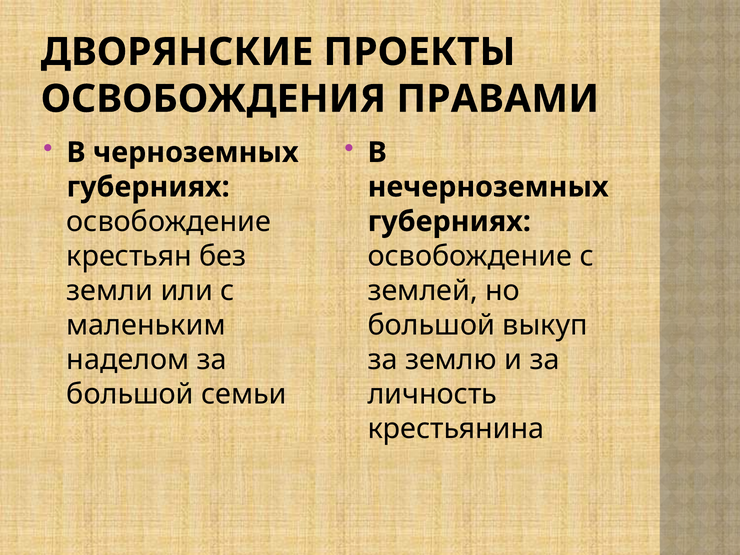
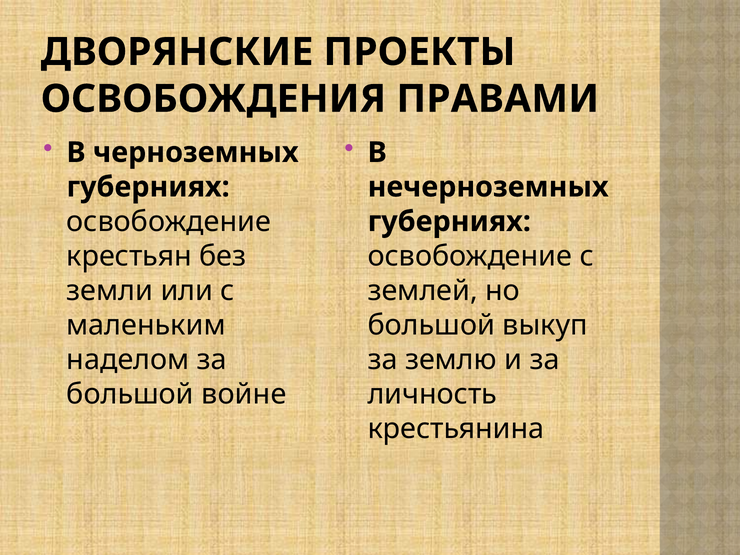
семьи: семьи -> войне (244, 394)
